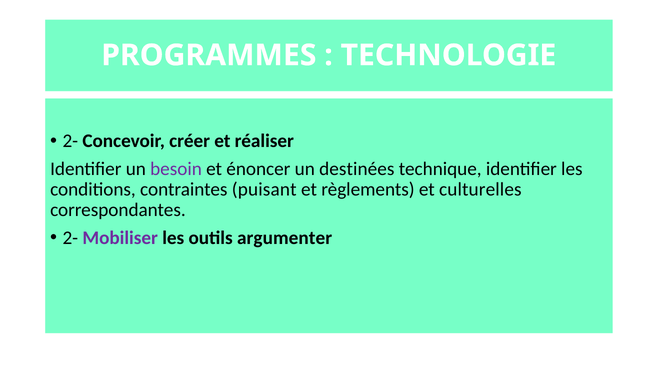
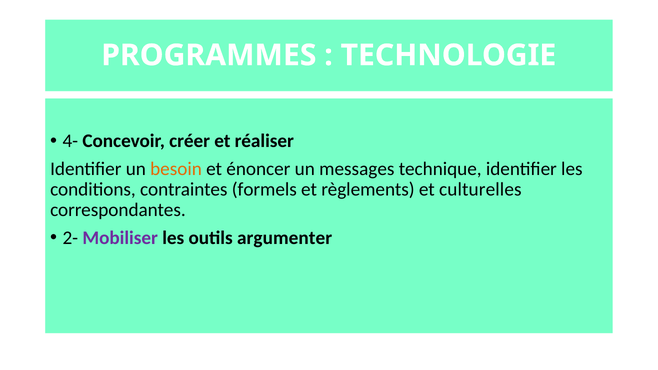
2-: 2- -> 4- (70, 141)
besoin colour: purple -> orange (176, 169)
destinées: destinées -> messages (357, 169)
puisant: puisant -> formels (264, 189)
